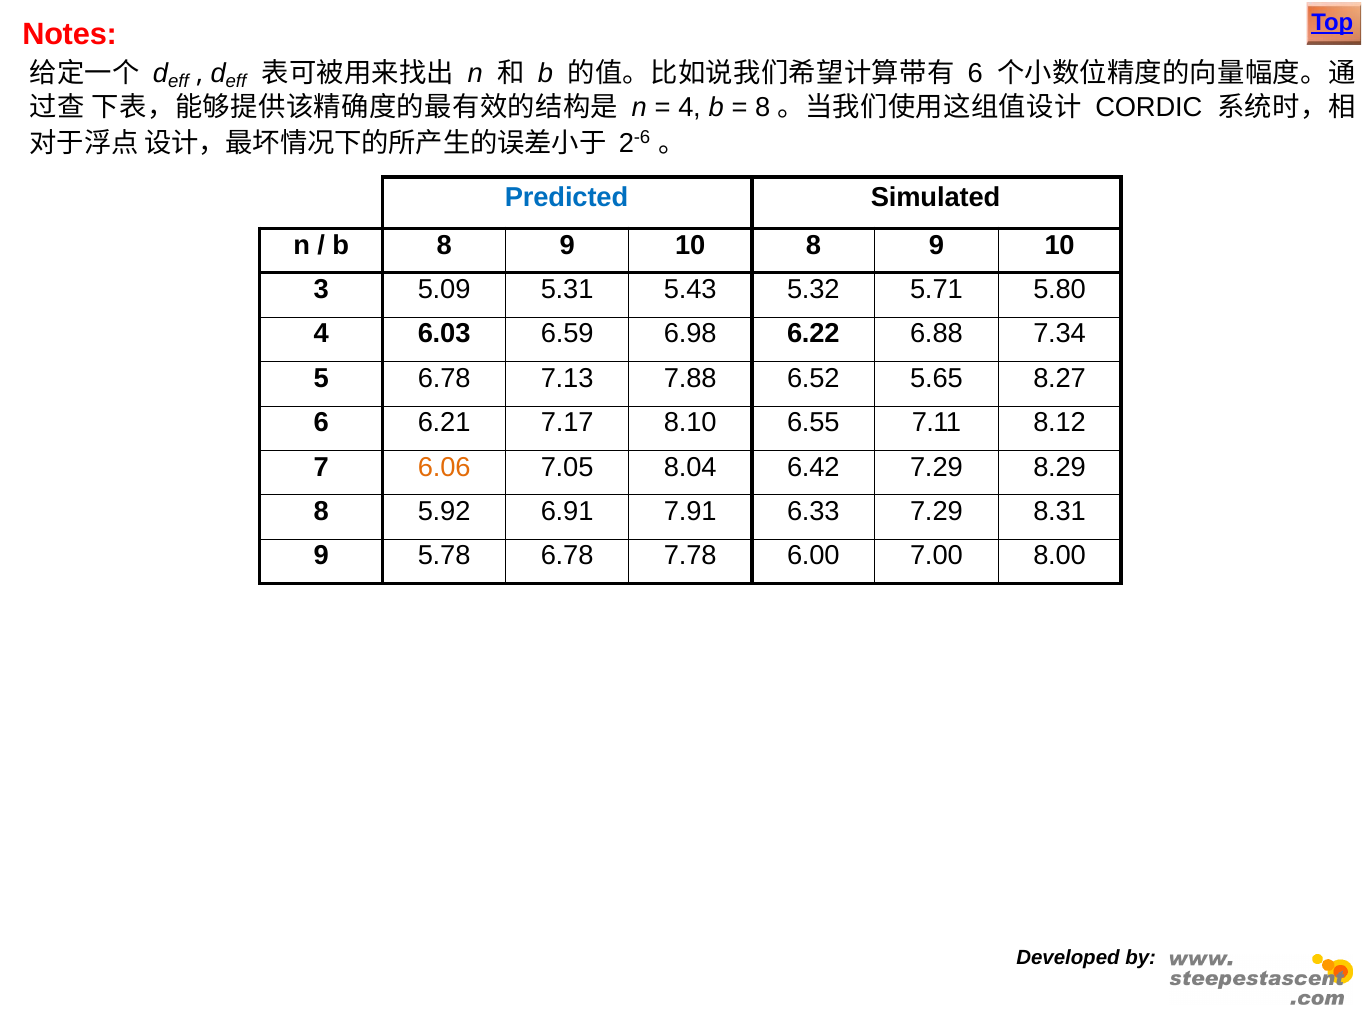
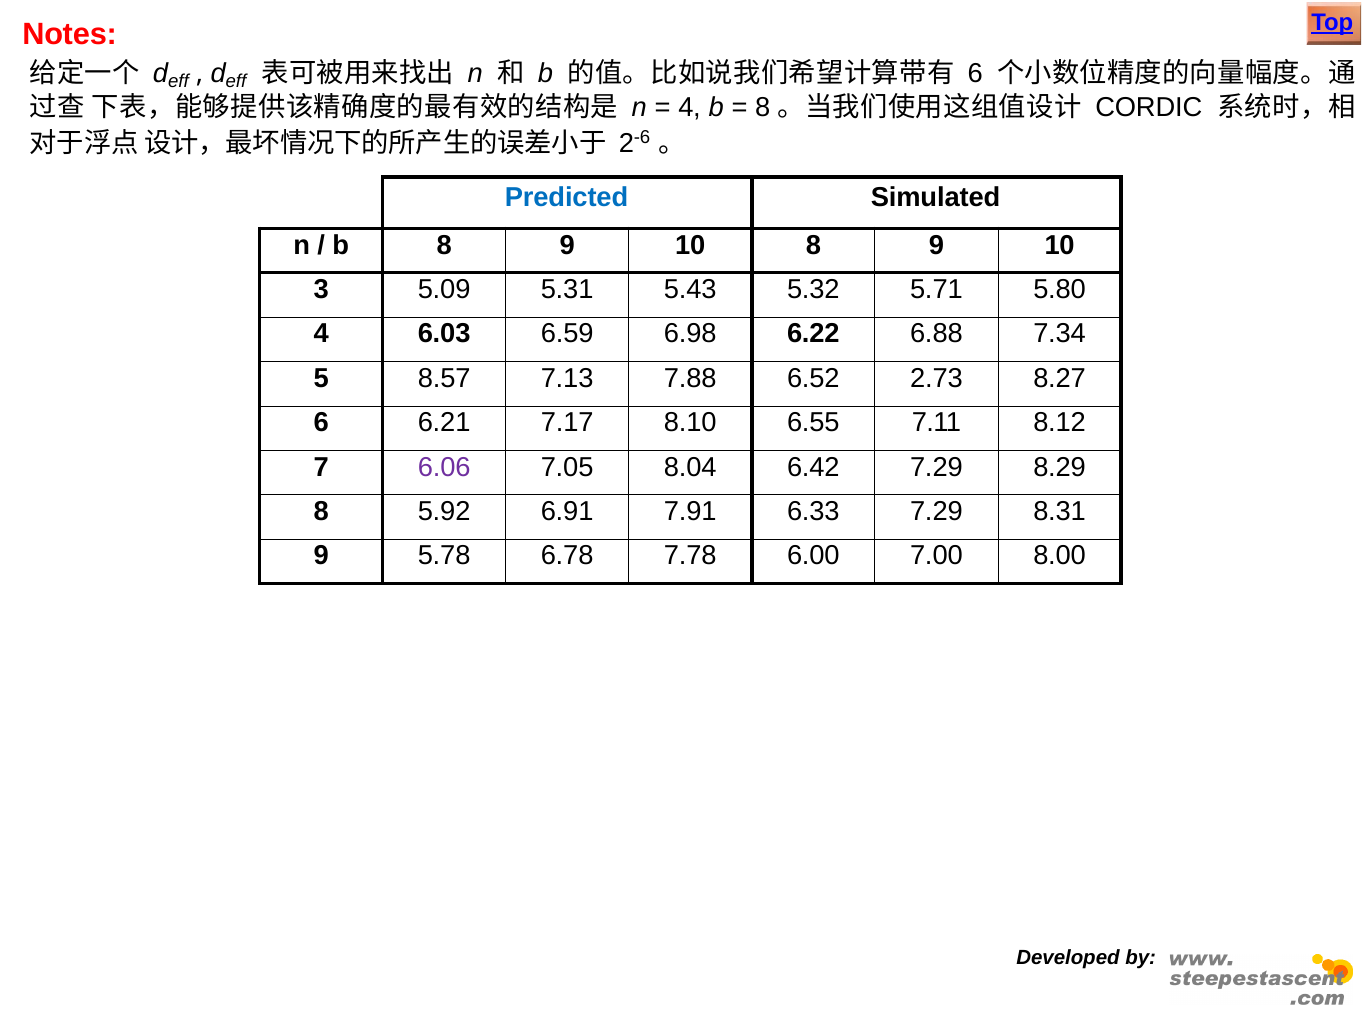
5 6.78: 6.78 -> 8.57 (444, 378)
5.65: 5.65 -> 2.73 (937, 378)
6.06 colour: orange -> purple (444, 467)
